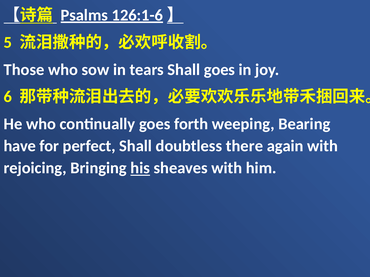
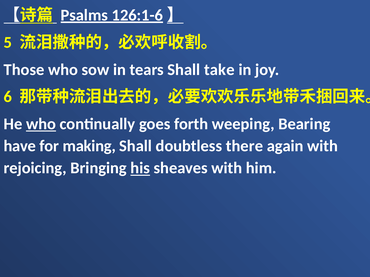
Shall goes: goes -> take (219, 70)
who underline: none -> present (41, 124)
perfect: perfect -> making (89, 146)
